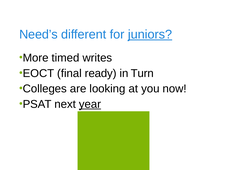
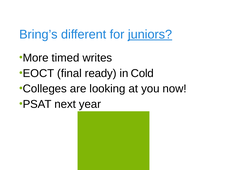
Need’s: Need’s -> Bring’s (38, 35)
Turn: Turn -> Cold (142, 73)
year underline: present -> none (90, 104)
